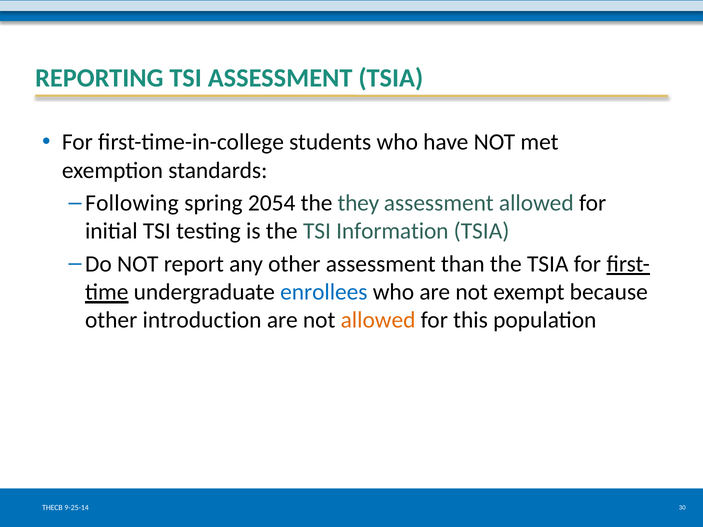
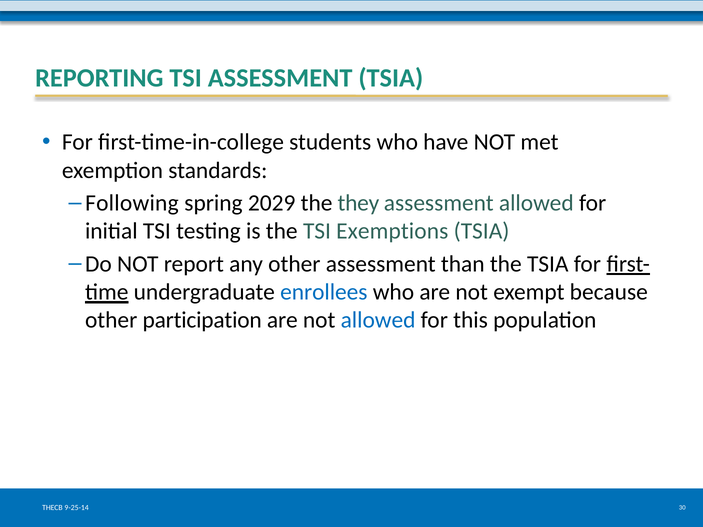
2054: 2054 -> 2029 (272, 203)
Information: Information -> Exemptions (392, 231)
introduction: introduction -> participation (202, 320)
allowed colour: orange -> blue (378, 320)
